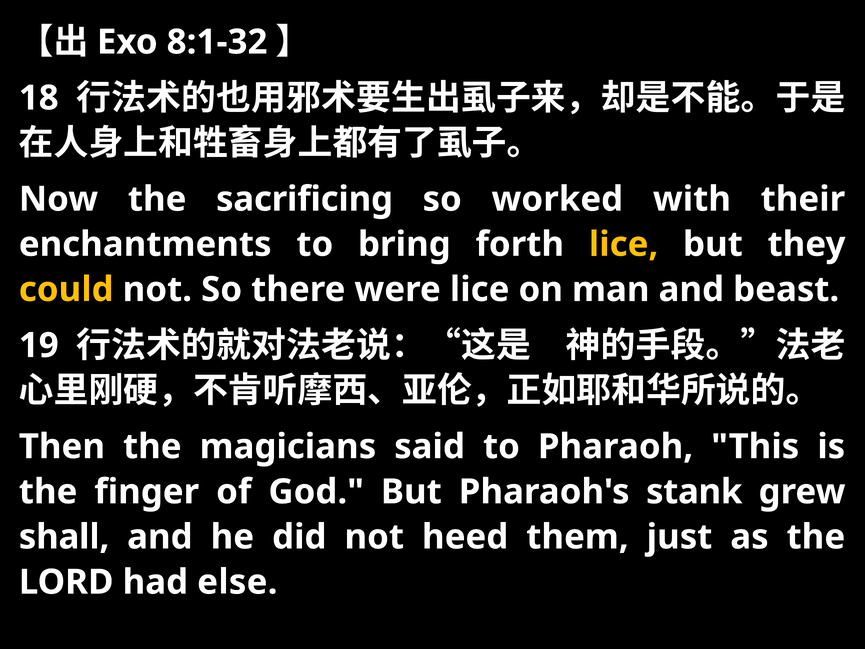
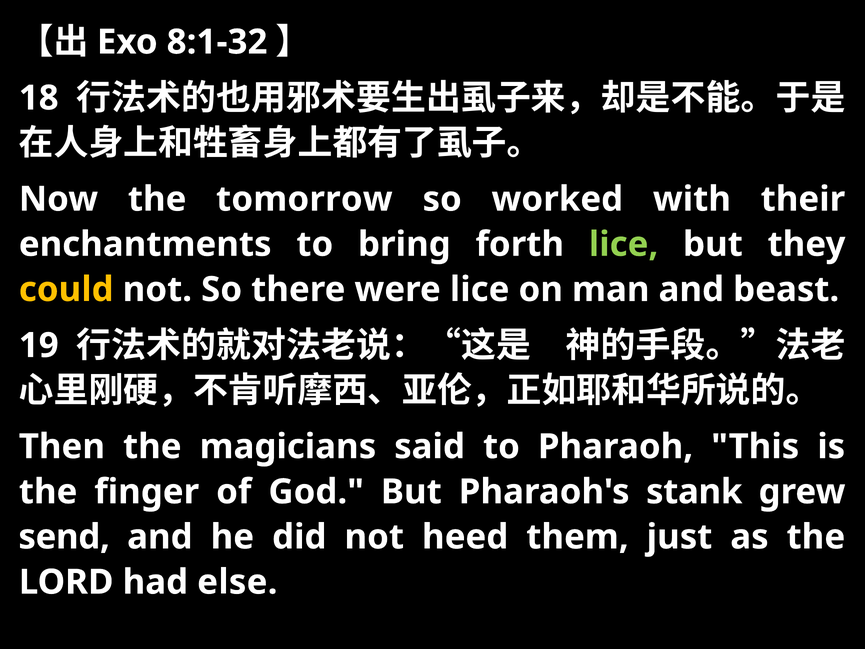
sacrificing: sacrificing -> tomorrow (304, 199)
lice colour: yellow -> light green (624, 244)
shall: shall -> send (64, 537)
